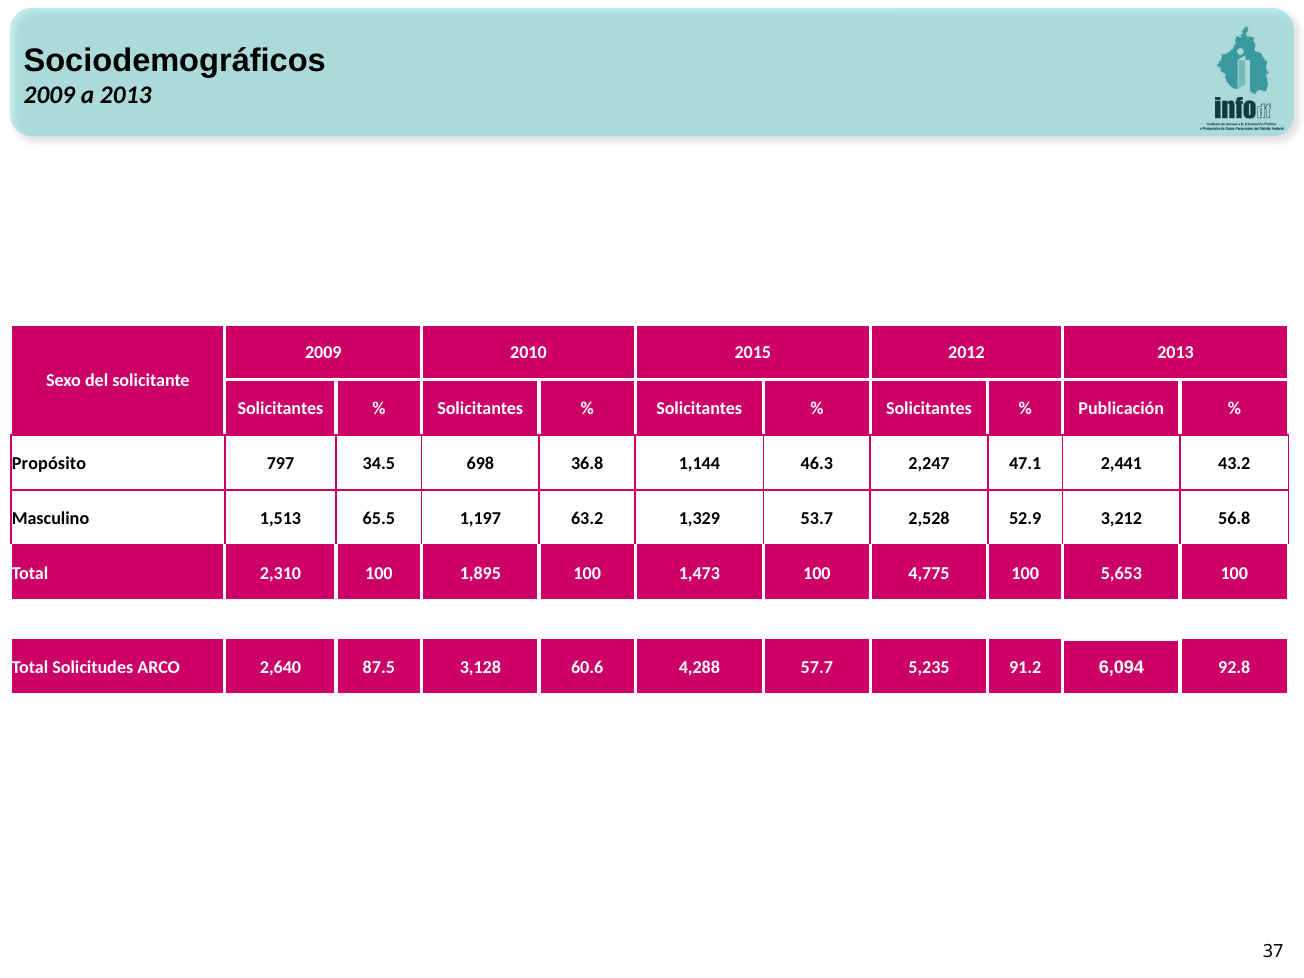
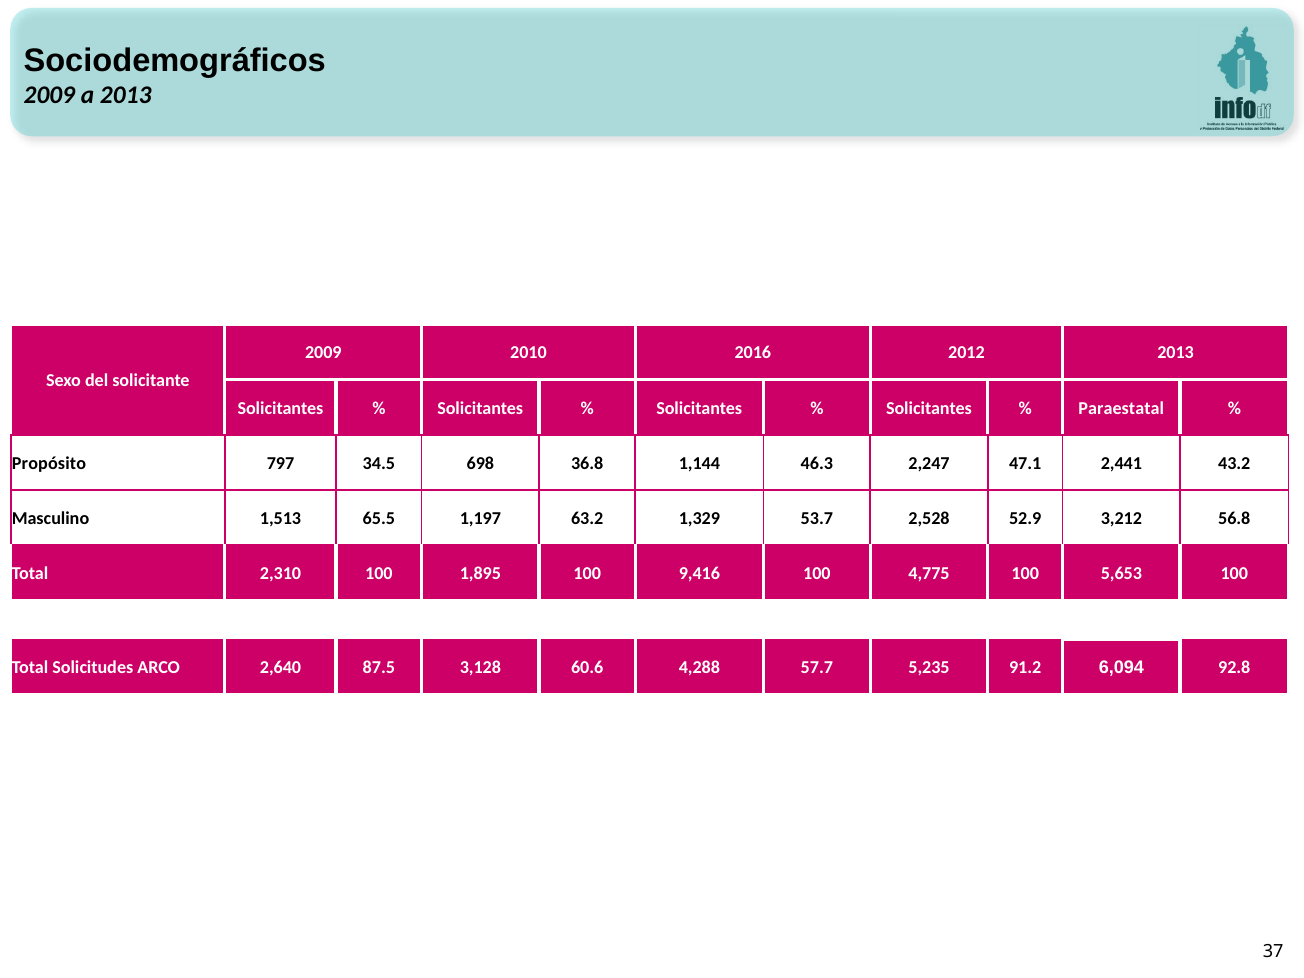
2015: 2015 -> 2016 (753, 353)
Publicación: Publicación -> Paraestatal (1121, 408)
1,473: 1,473 -> 9,416 (699, 574)
